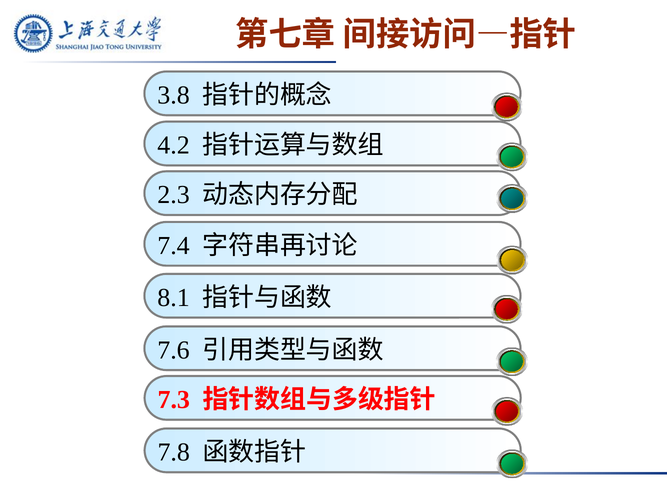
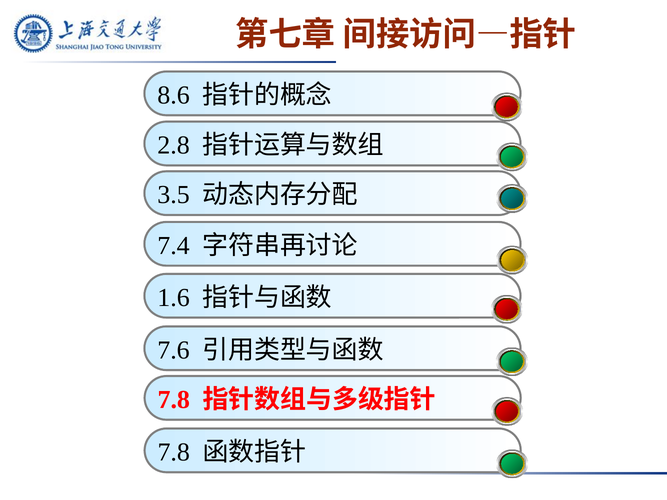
3.8: 3.8 -> 8.6 (174, 95)
4.2: 4.2 -> 2.8 (174, 145)
2.3: 2.3 -> 3.5 (174, 195)
8.1: 8.1 -> 1.6 (174, 298)
7.3: 7.3 -> 7.8 (174, 400)
